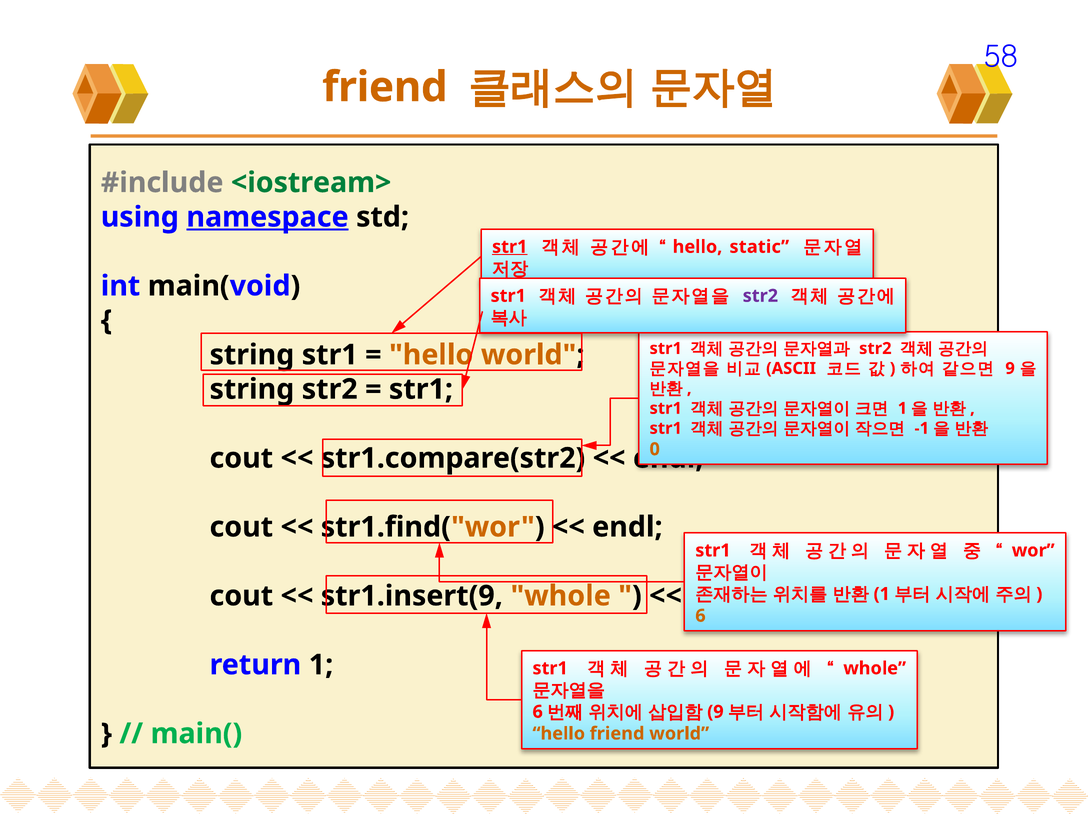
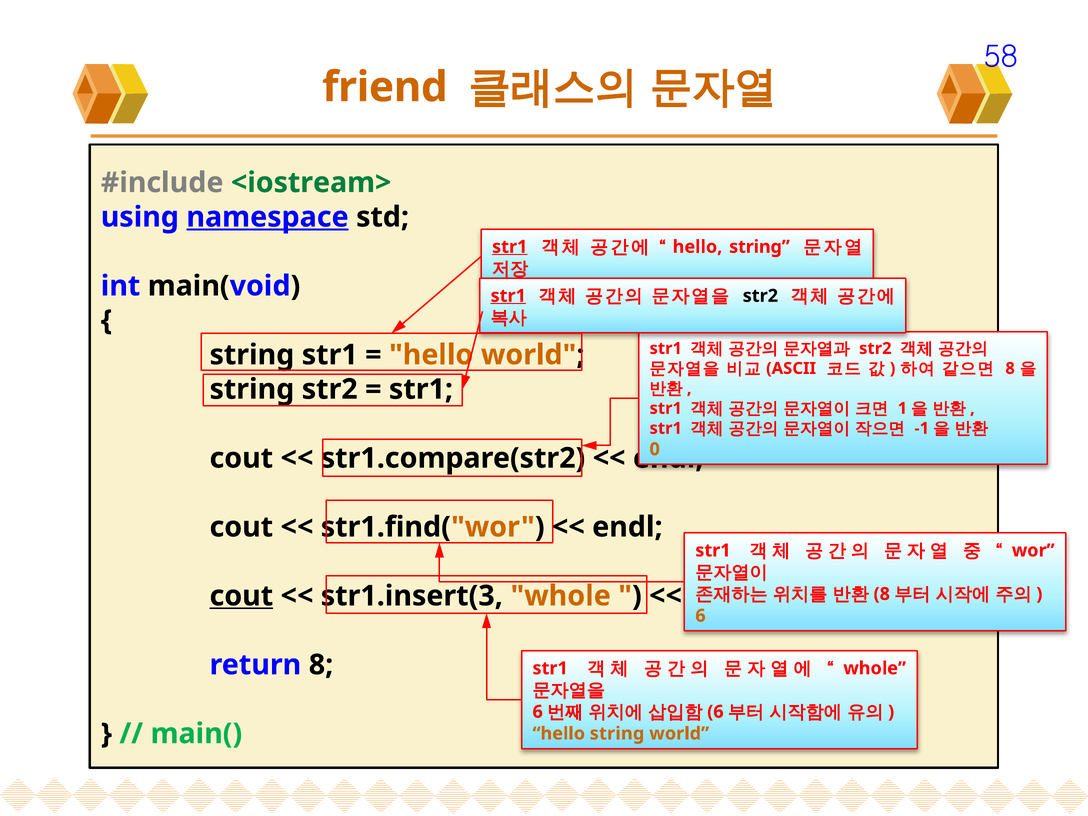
static: static -> string (759, 247)
str1 underline: none -> present (508, 296)
str2 colour: purple -> black (760, 296)
9: 9 -> 8 (1010, 368)
1: 1 -> 8 (882, 594)
cout underline: none -> present (241, 596)
str1.insert(9: str1.insert(9 -> str1.insert(3 (412, 596)
return 1: 1 -> 8 (321, 665)
9: 9 -> 6 (715, 712)
friend: friend -> string (617, 734)
